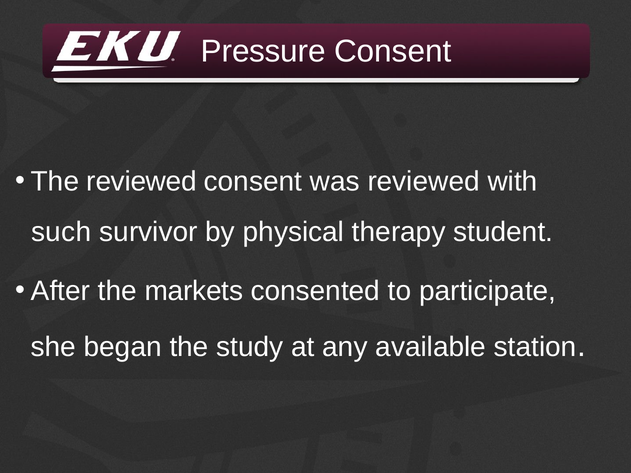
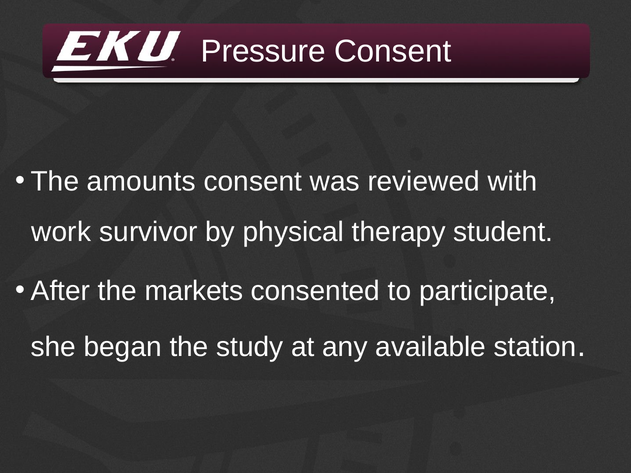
The reviewed: reviewed -> amounts (141, 181)
such: such -> work (61, 232)
